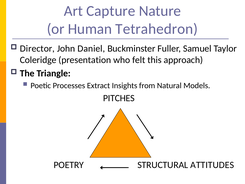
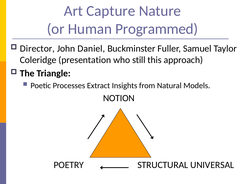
Tetrahedron: Tetrahedron -> Programmed (157, 29)
felt: felt -> still (139, 60)
PITCHES: PITCHES -> NOTION (119, 98)
ATTITUDES: ATTITUDES -> UNIVERSAL (212, 165)
